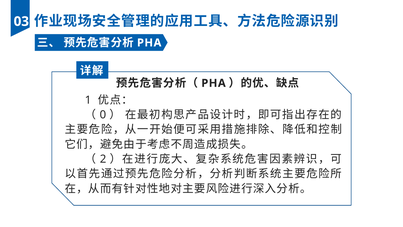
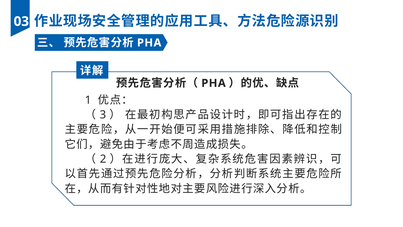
0: 0 -> 3 (103, 115)
